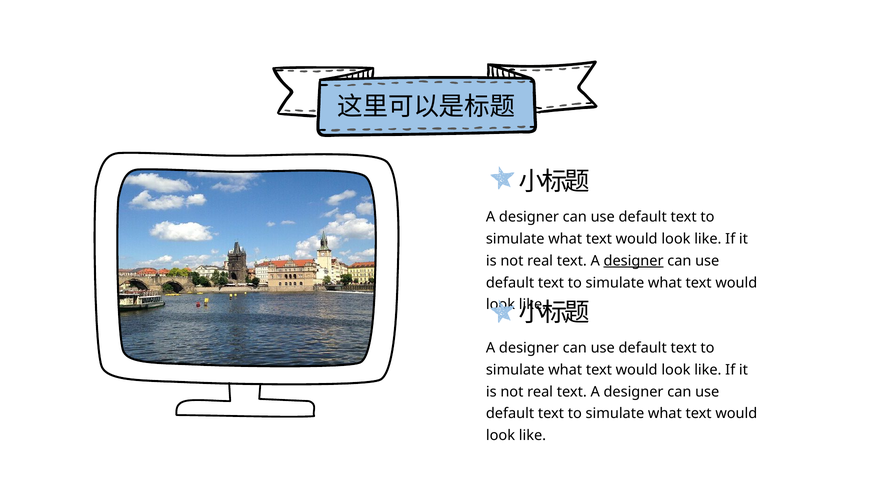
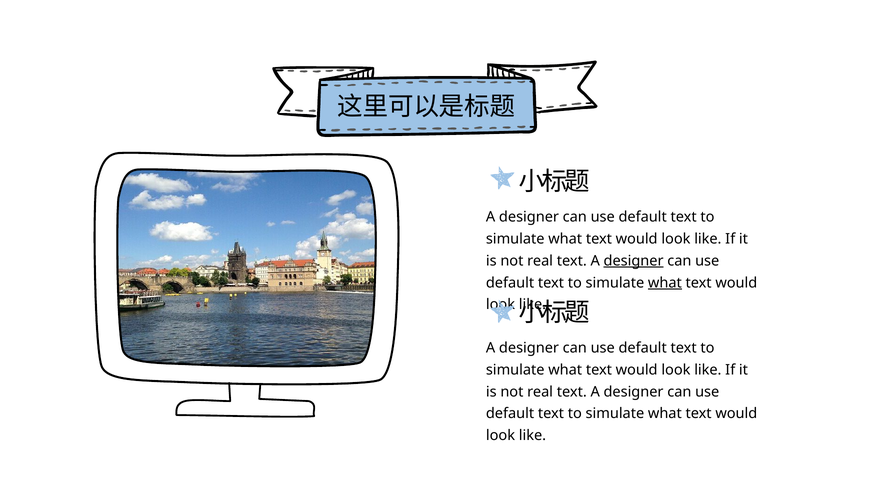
what underline: none -> present (665, 283)
